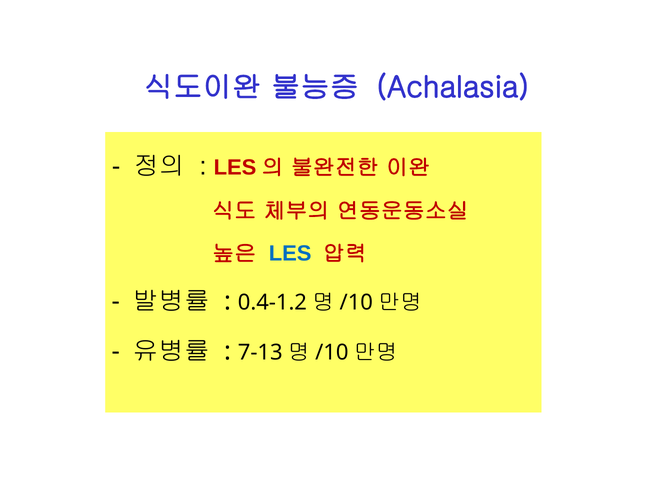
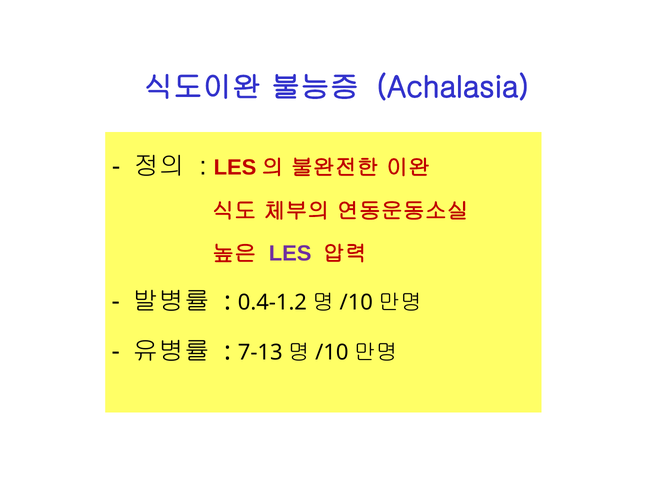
LES colour: blue -> purple (290, 254)
